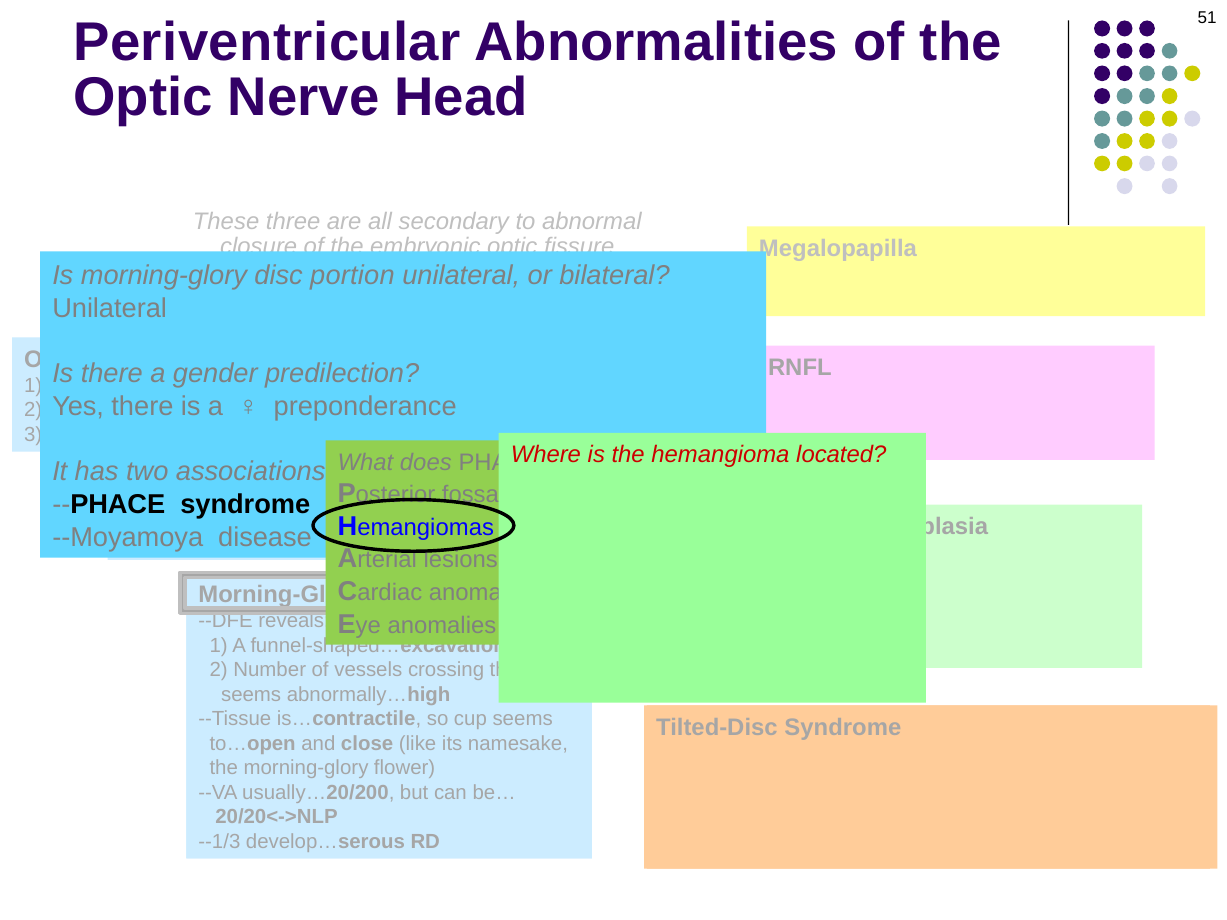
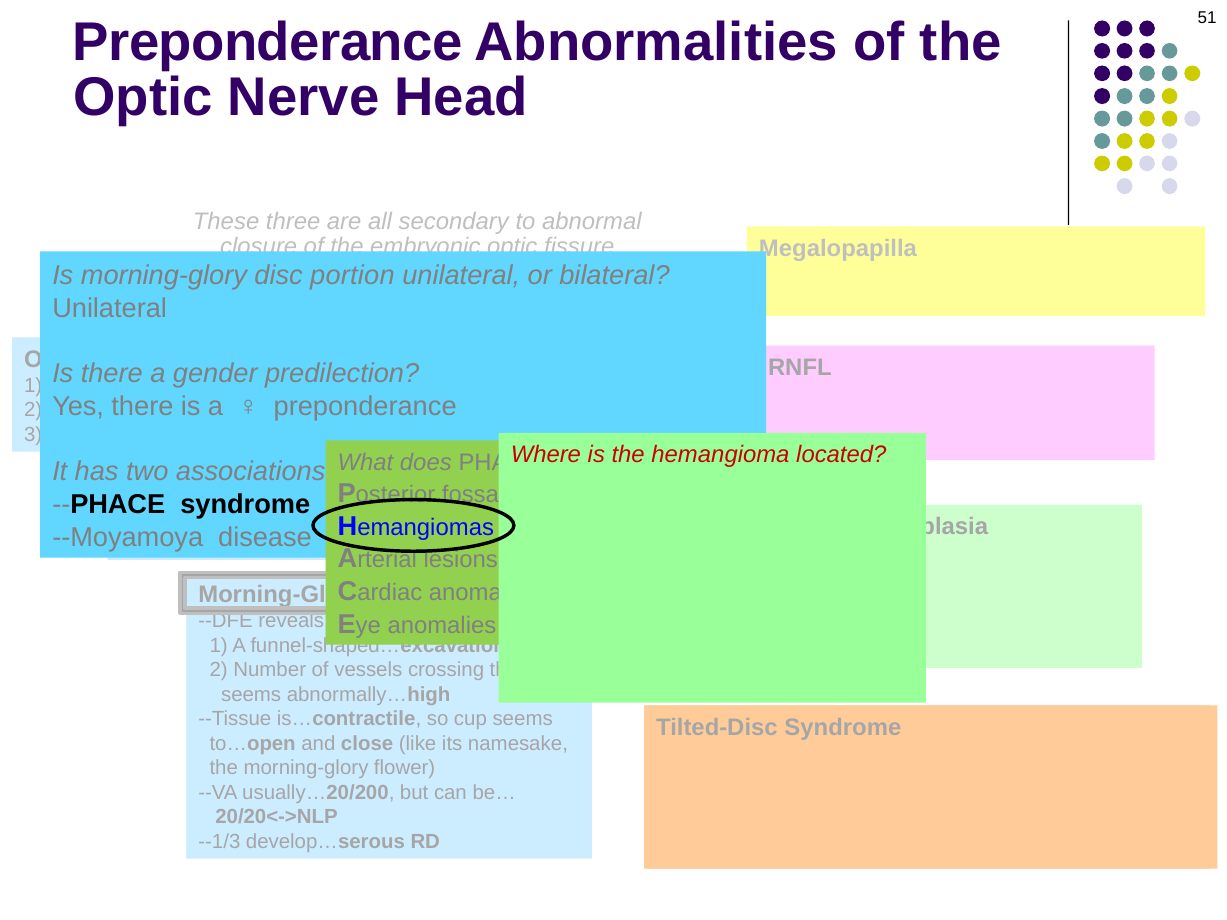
Periventricular: Periventricular -> Preponderance (268, 42)
